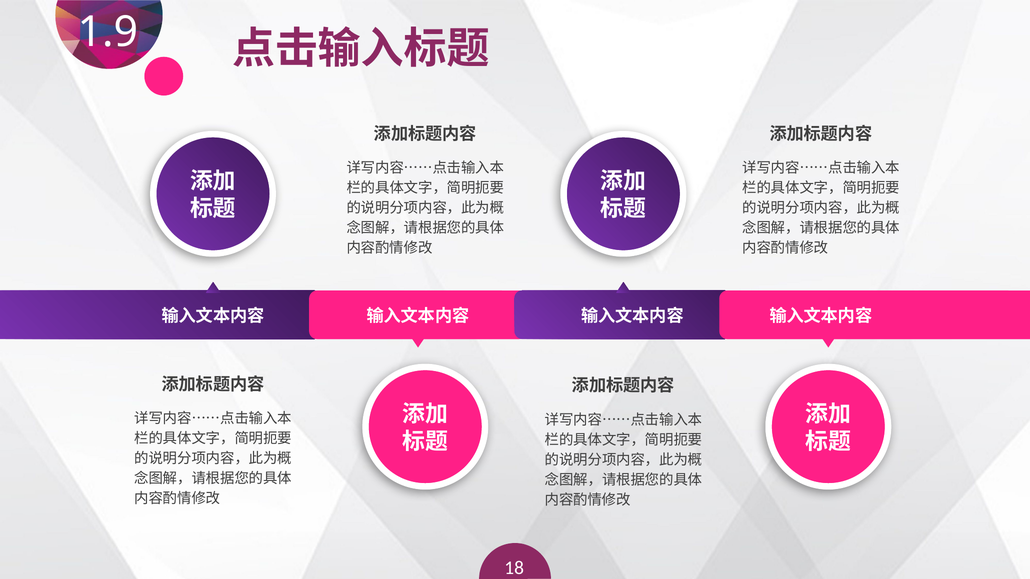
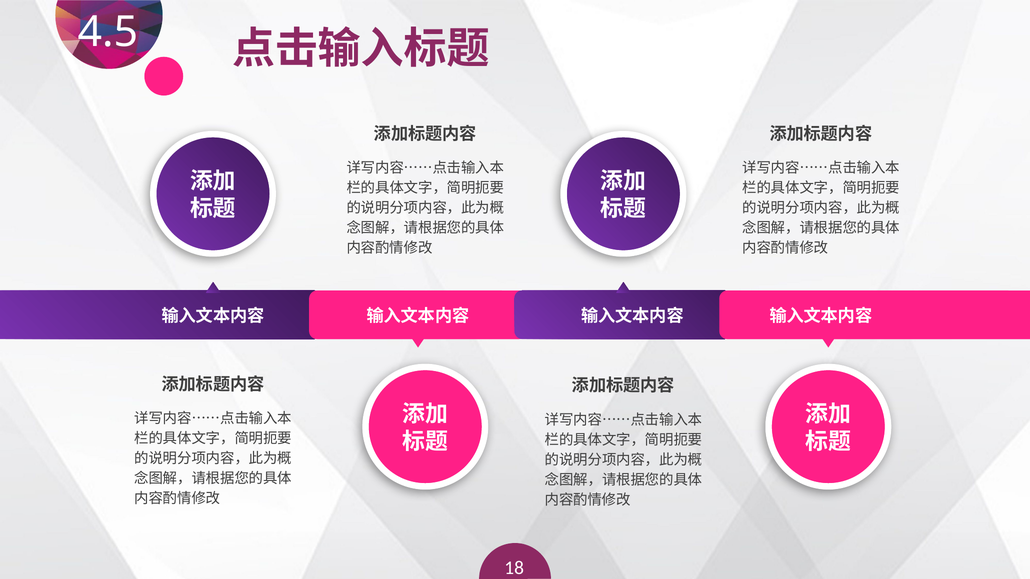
1.9: 1.9 -> 4.5 (108, 32)
